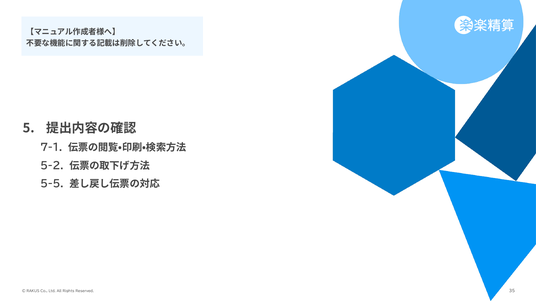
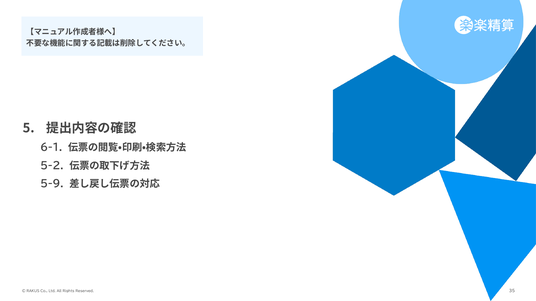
7-1: 7-1 -> 6-1 (51, 148)
5-5: 5-5 -> 5-9 (52, 184)
